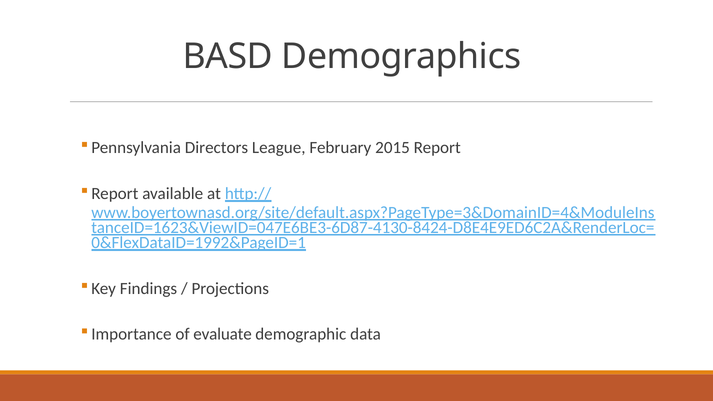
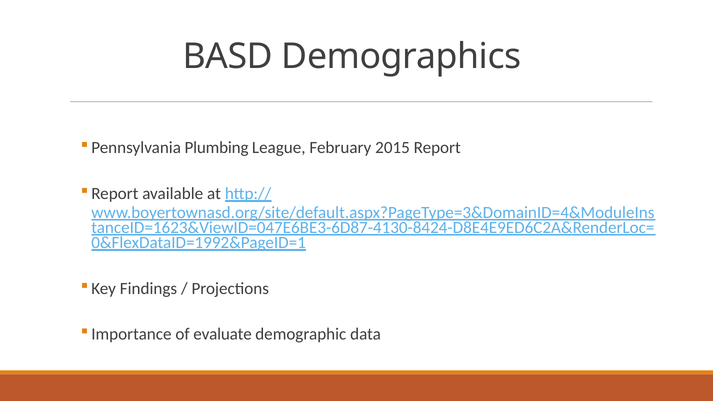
Directors: Directors -> Plumbing (217, 148)
